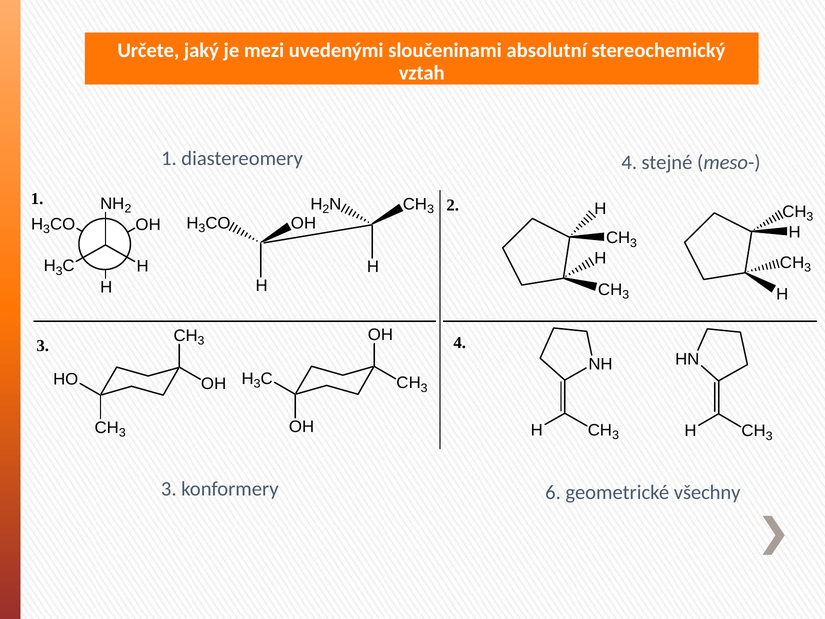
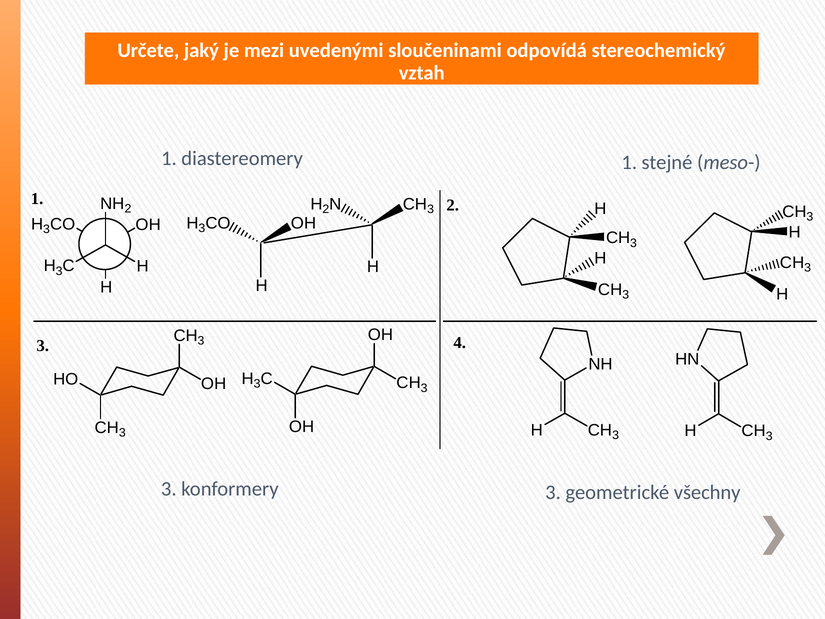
absolutní: absolutní -> odpovídá (547, 50)
diastereomery 4: 4 -> 1 (629, 162)
konformery 6: 6 -> 3 (553, 492)
